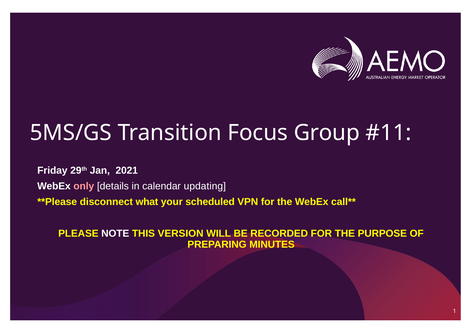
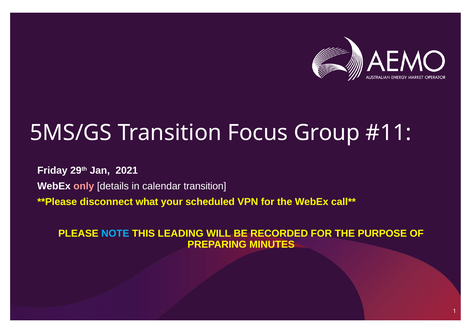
calendar updating: updating -> transition (205, 186)
NOTE colour: white -> light blue (115, 234)
VERSION: VERSION -> LEADING (181, 234)
